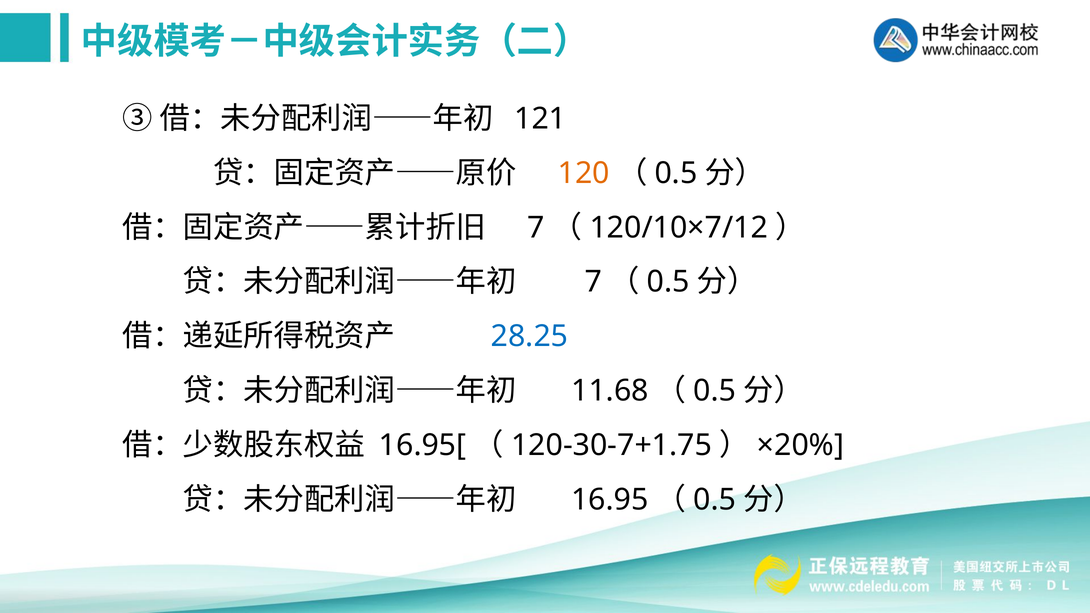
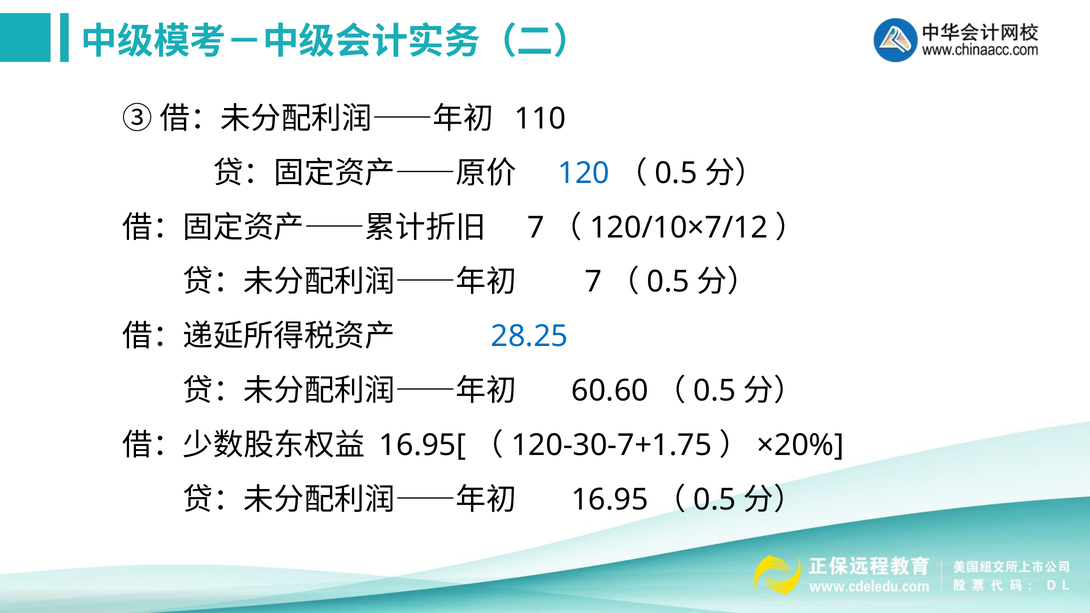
121: 121 -> 110 (540, 119)
120 colour: orange -> blue (584, 173)
11.68: 11.68 -> 60.60 (610, 391)
